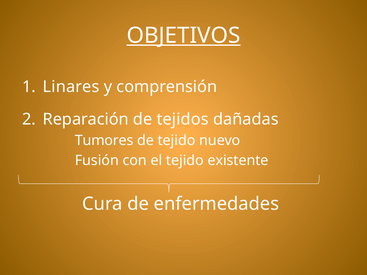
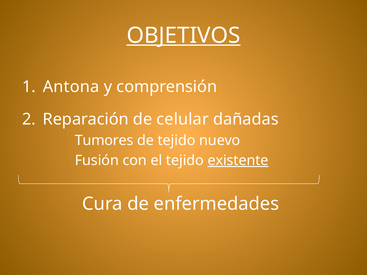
Linares: Linares -> Antona (71, 87)
tejidos: tejidos -> celular (183, 119)
existente underline: none -> present (238, 160)
